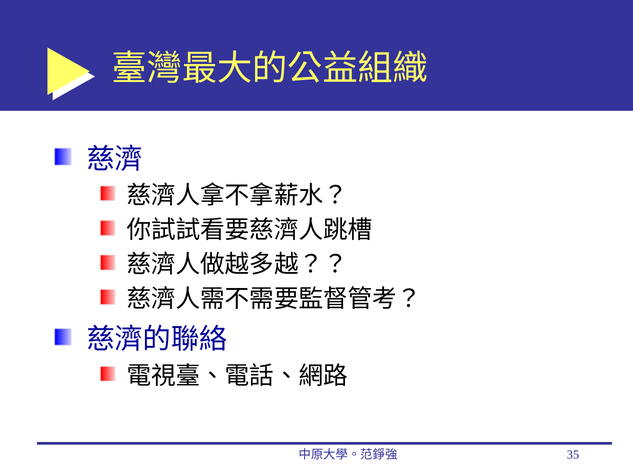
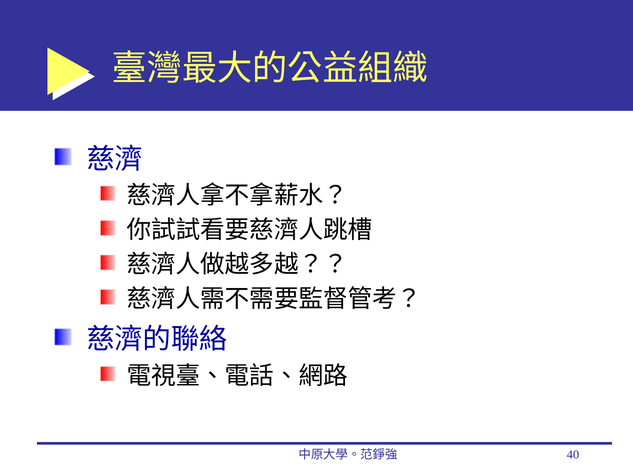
35: 35 -> 40 (573, 455)
